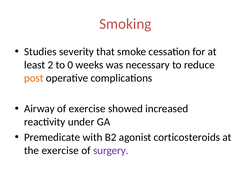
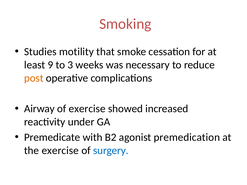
severity: severity -> motility (76, 52)
2: 2 -> 9 (50, 65)
0: 0 -> 3 (70, 65)
corticosteroids: corticosteroids -> premedication (187, 137)
surgery colour: purple -> blue (111, 151)
